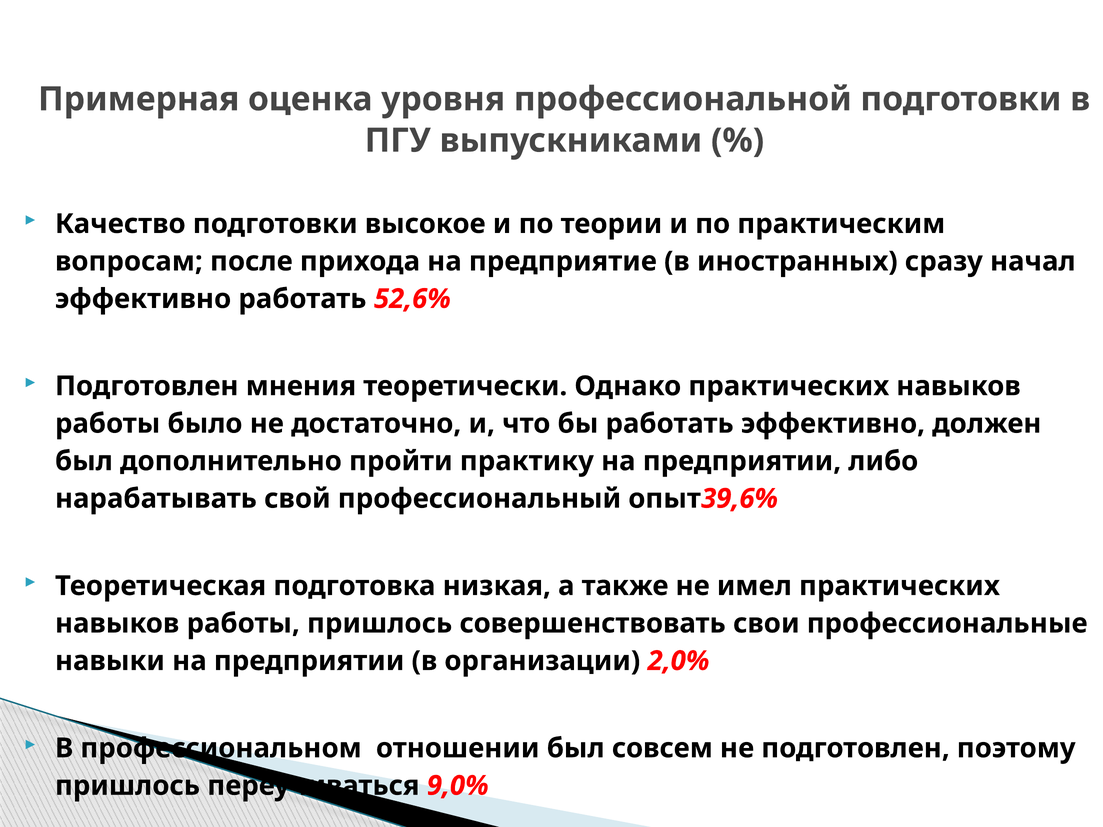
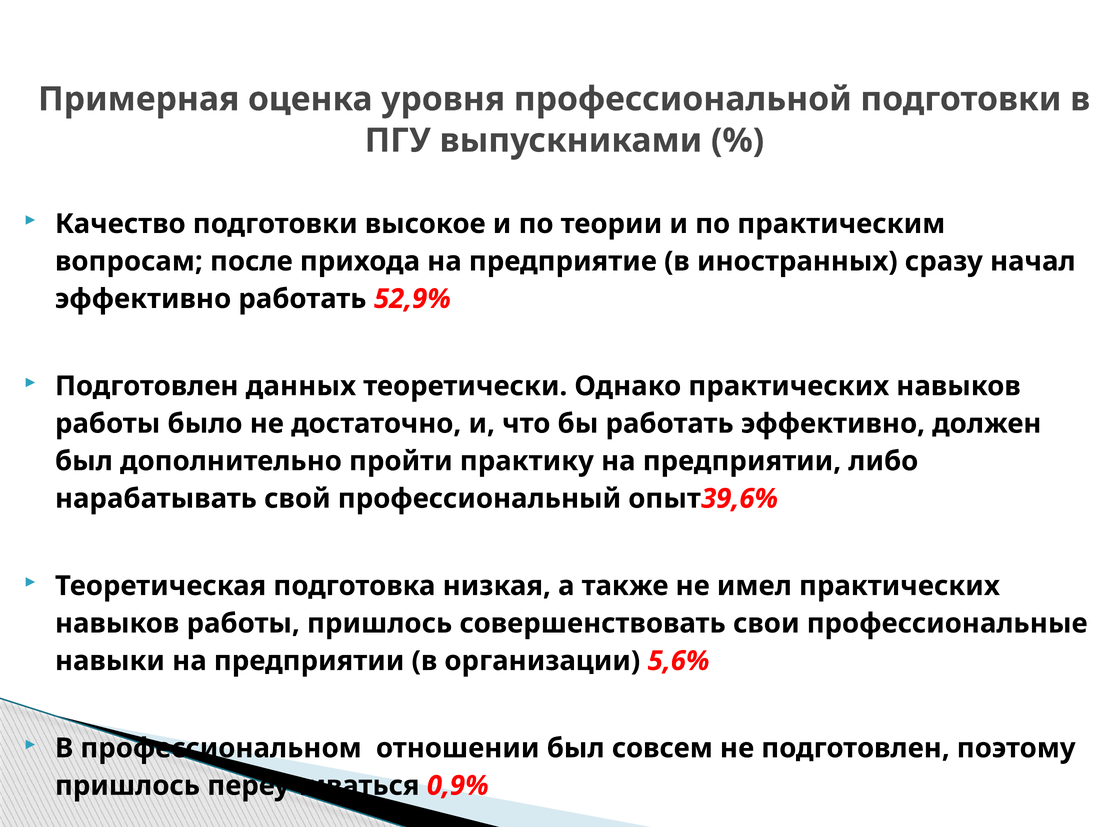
52,6%: 52,6% -> 52,9% (412, 299)
мнения: мнения -> данных (301, 386)
2,0%: 2,0% -> 5,6% (679, 661)
9,0%: 9,0% -> 0,9% (458, 786)
